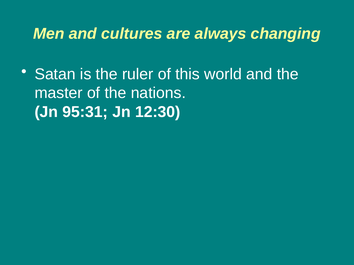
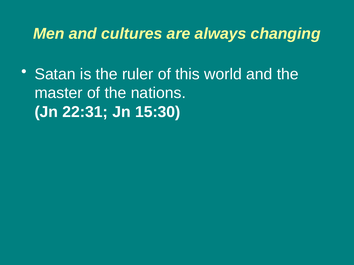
95:31: 95:31 -> 22:31 (85, 112)
12:30: 12:30 -> 15:30 (158, 112)
